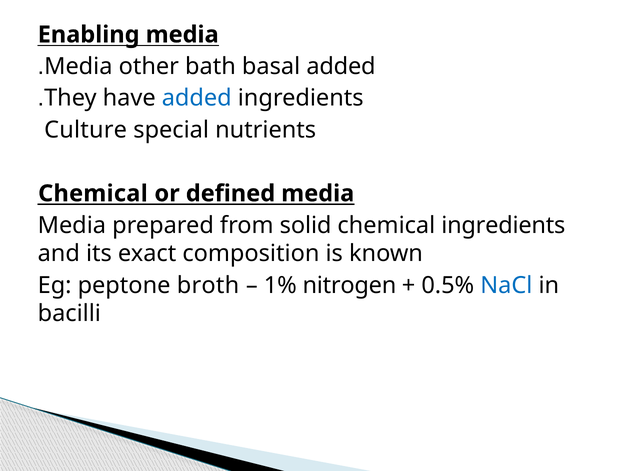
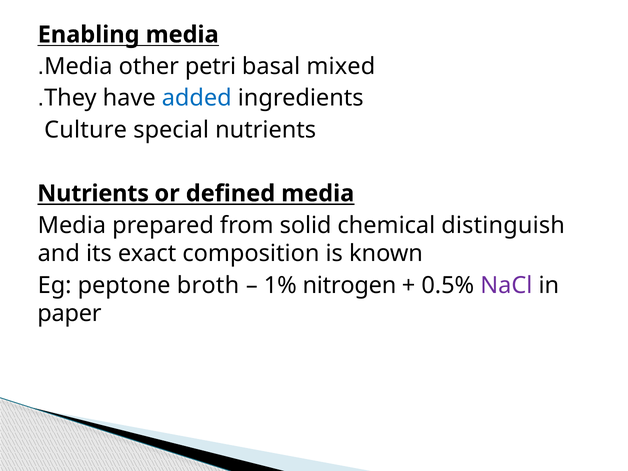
bath: bath -> petri (211, 66)
basal added: added -> mixed (341, 66)
Chemical: Chemical -> Nutrients (93, 193)
chemical ingredients: ingredients -> distinguish (503, 225)
NaCl colour: blue -> purple (506, 285)
bacilli: bacilli -> paper (69, 314)
